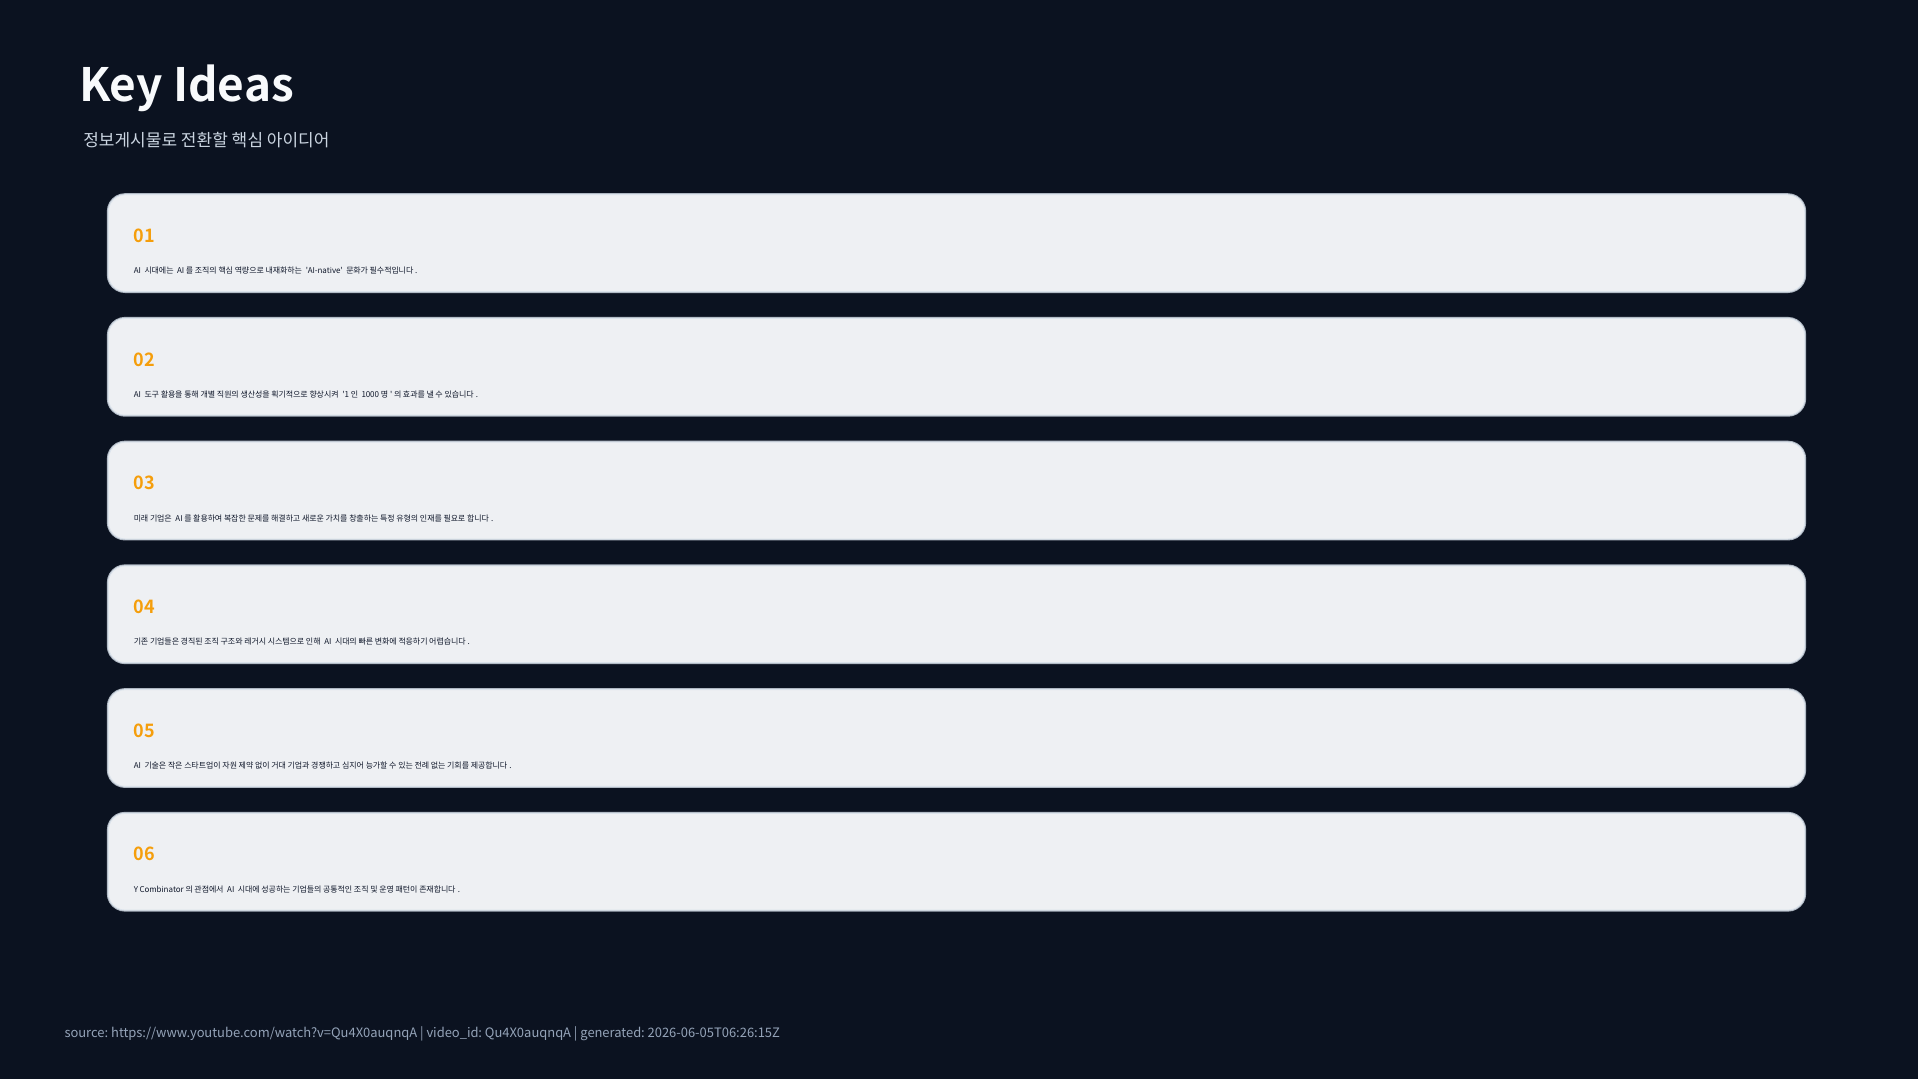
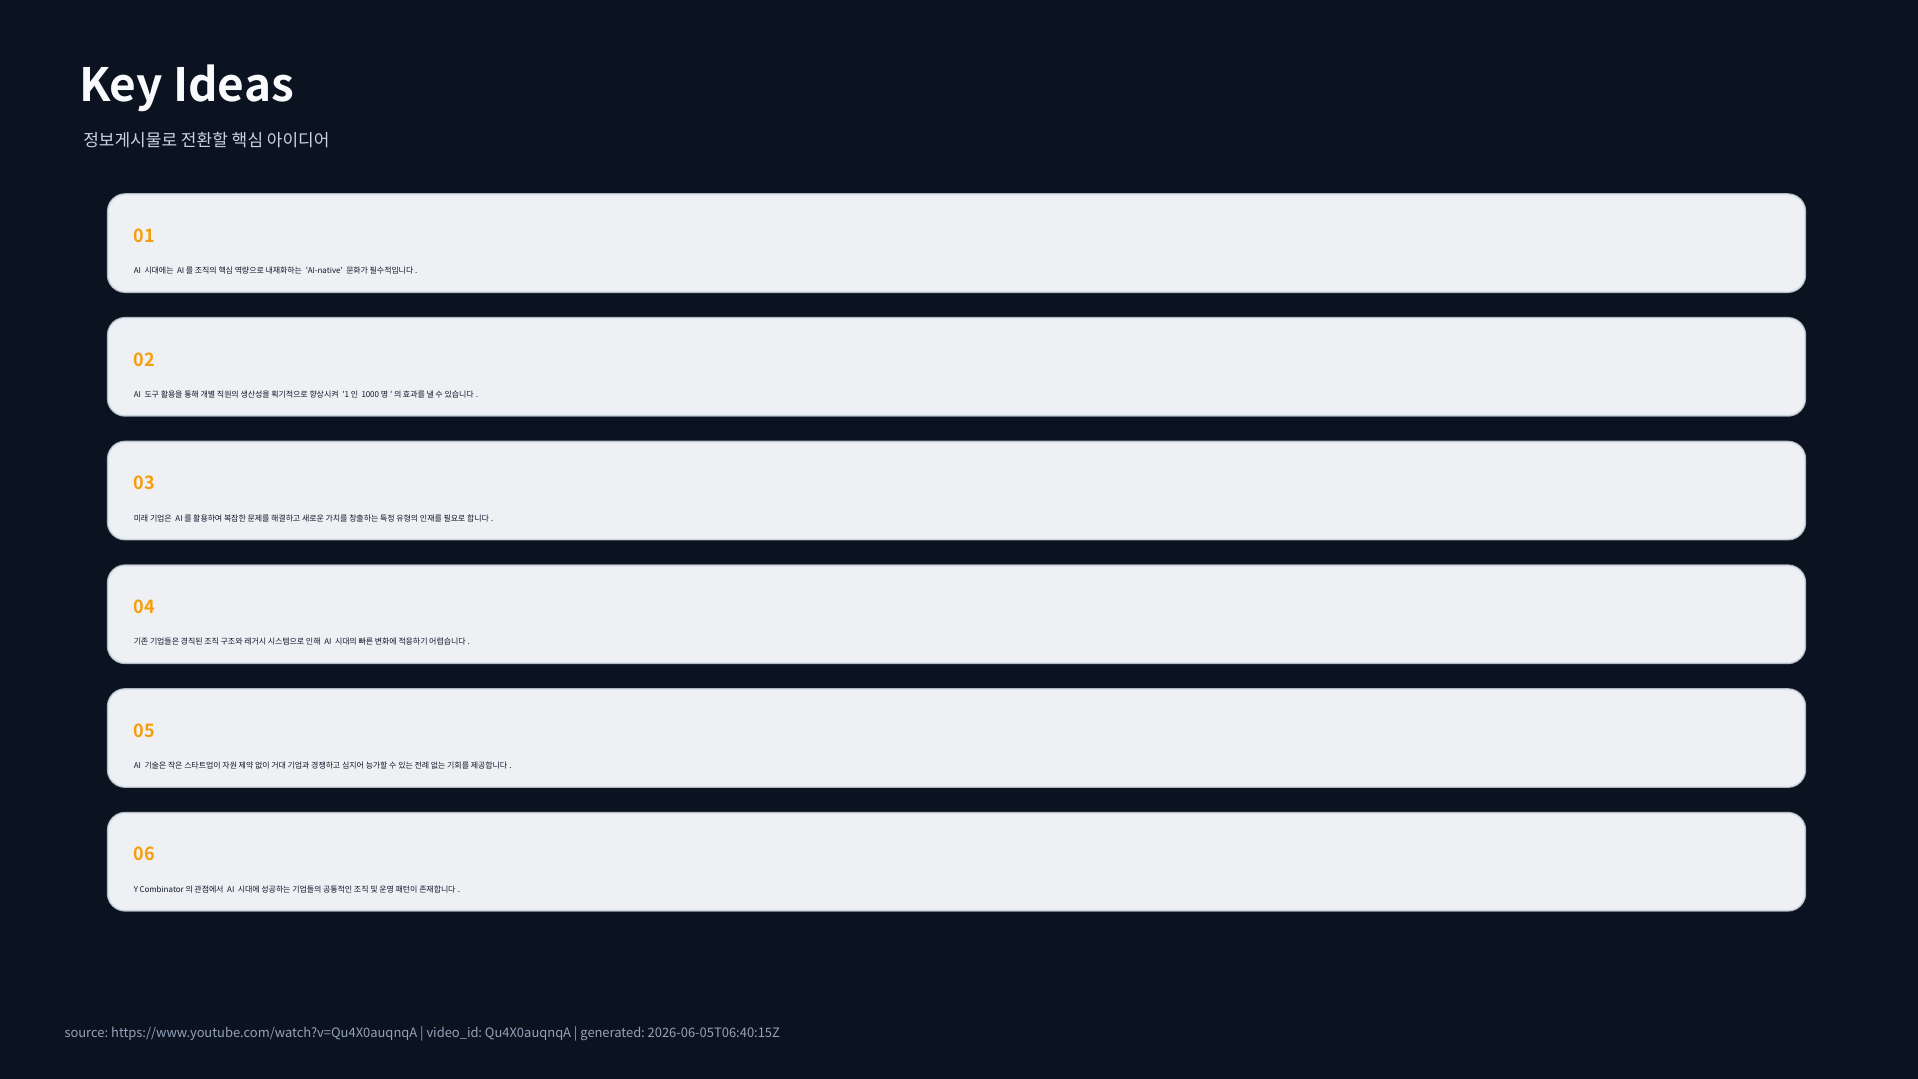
2026-06-05T06:26:15Z: 2026-06-05T06:26:15Z -> 2026-06-05T06:40:15Z (714, 1033)
